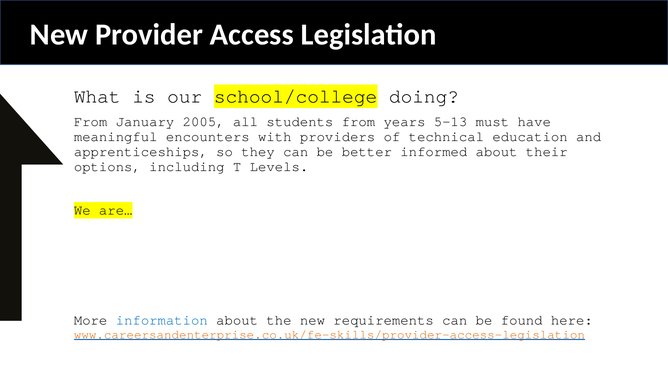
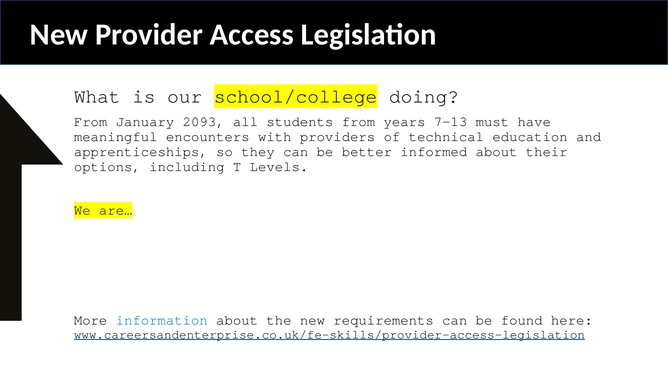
2005: 2005 -> 2093 (204, 122)
5-13: 5-13 -> 7-13 (451, 122)
www.careersandenterprise.co.uk/fe-skills/provider-access-legislation colour: orange -> black (329, 335)
